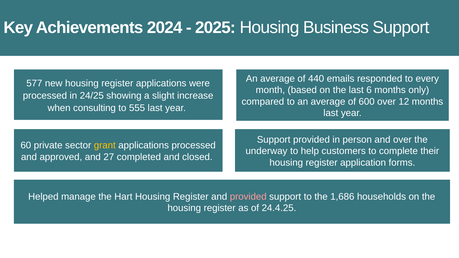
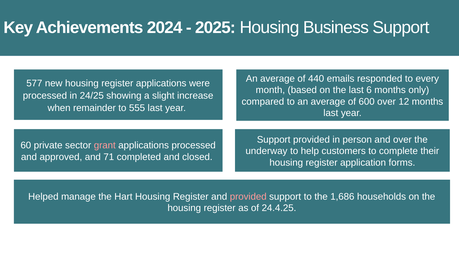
consulting: consulting -> remainder (94, 108)
grant colour: yellow -> pink (105, 145)
27: 27 -> 71 (109, 157)
